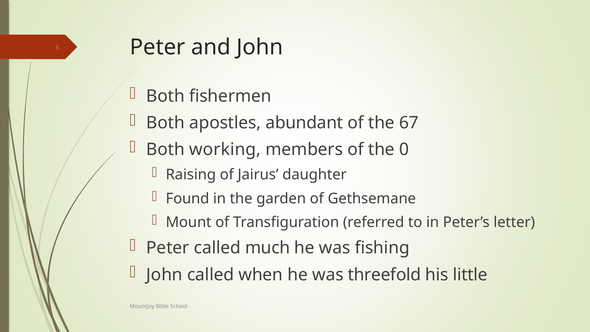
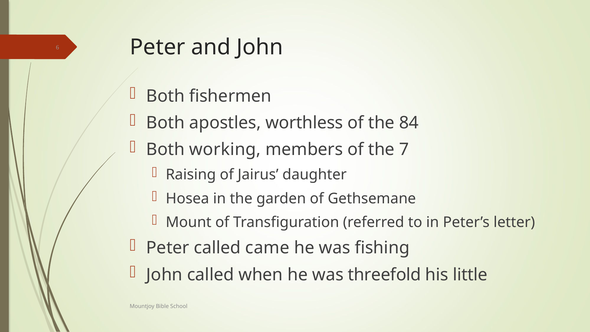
abundant: abundant -> worthless (304, 123)
67: 67 -> 84 (409, 123)
0: 0 -> 7 (404, 150)
Found: Found -> Hosea (187, 199)
much: much -> came (267, 248)
